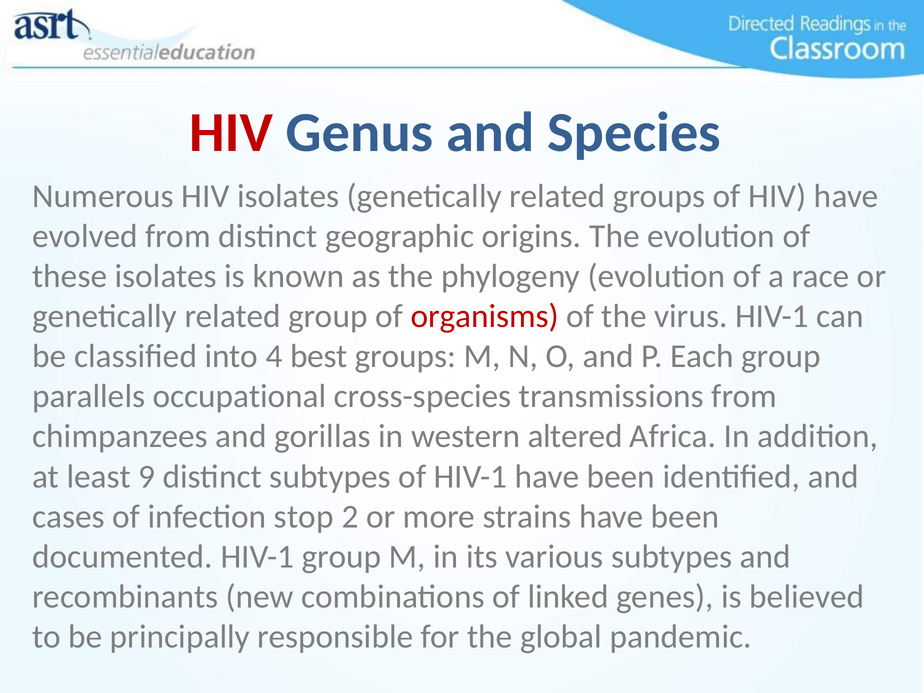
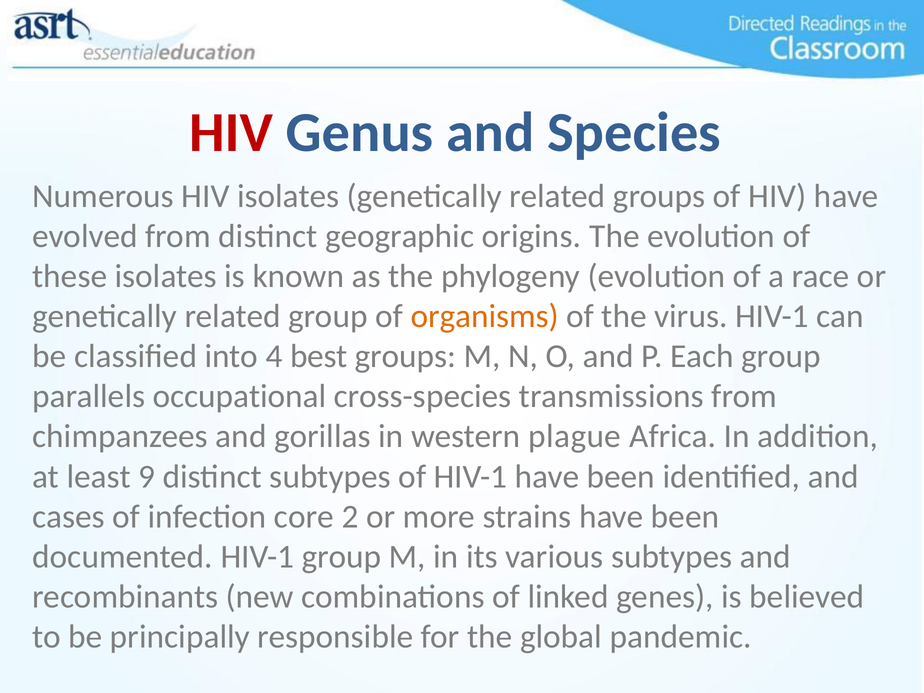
organisms colour: red -> orange (485, 316)
altered: altered -> plague (575, 436)
stop: stop -> core (304, 517)
